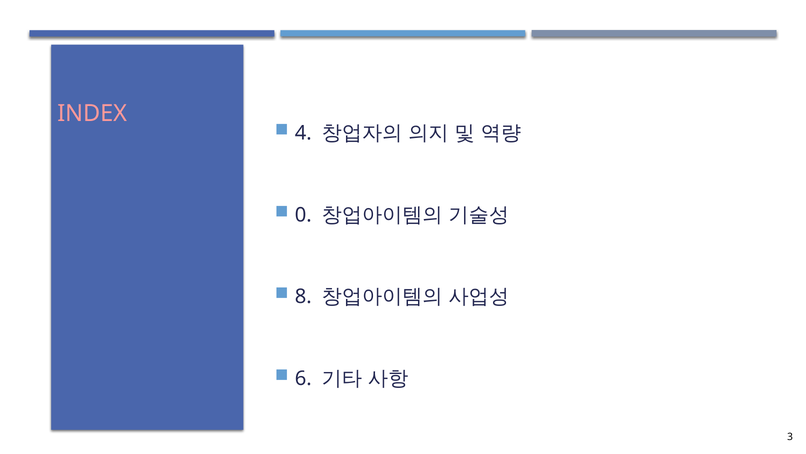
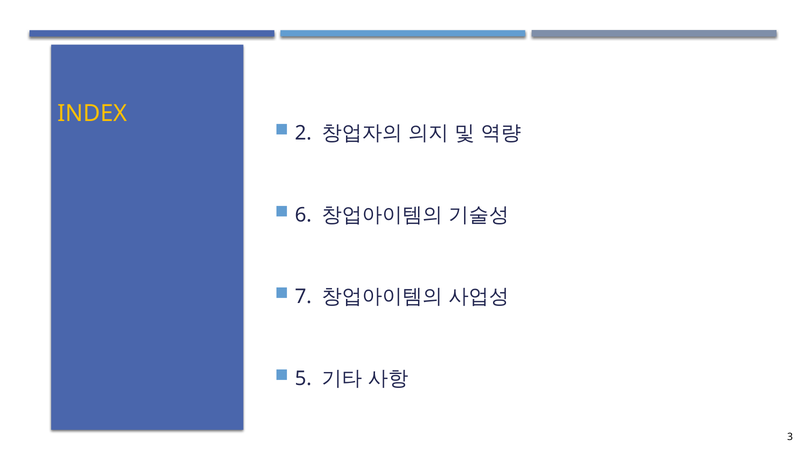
INDEX colour: pink -> yellow (92, 113)
4: 4 -> 2 (303, 133)
0: 0 -> 6 (303, 215)
8: 8 -> 7 (303, 296)
6: 6 -> 5 (303, 378)
